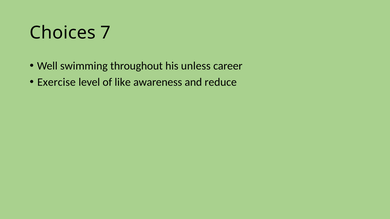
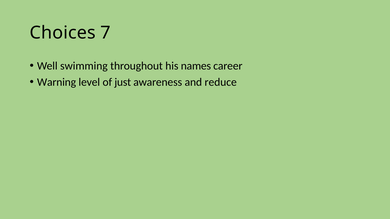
unless: unless -> names (196, 66)
Exercise: Exercise -> Warning (57, 82)
like: like -> just (123, 82)
